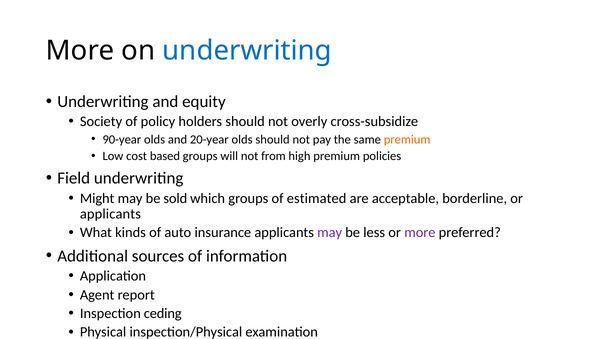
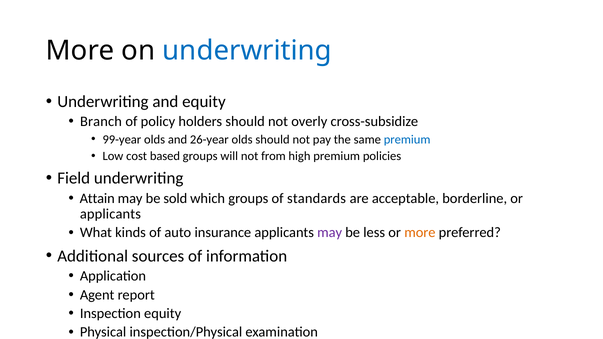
Society: Society -> Branch (101, 122)
90-year: 90-year -> 99-year (122, 139)
20-year: 20-year -> 26-year (209, 139)
premium colour: orange -> blue (407, 139)
Might: Might -> Attain (97, 198)
estimated: estimated -> standards (317, 198)
more colour: purple -> orange (420, 233)
Inspection ceding: ceding -> equity (163, 314)
